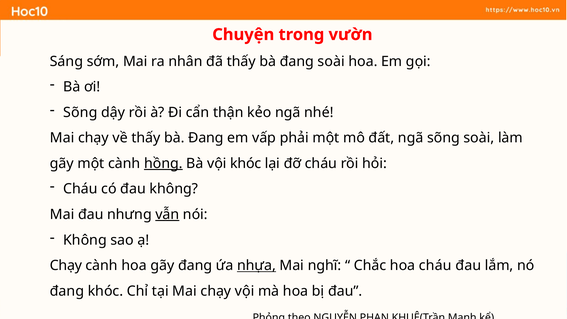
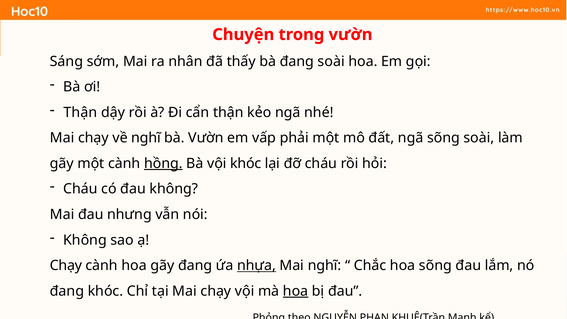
Sõng: Sõng -> Thận (80, 112)
về thấy: thấy -> nghĩ (146, 138)
Đang: Đang -> Vườn (206, 138)
vẫn underline: present -> none (167, 214)
hoa cháu: cháu -> sõng (435, 265)
hoa underline: none -> present (296, 291)
